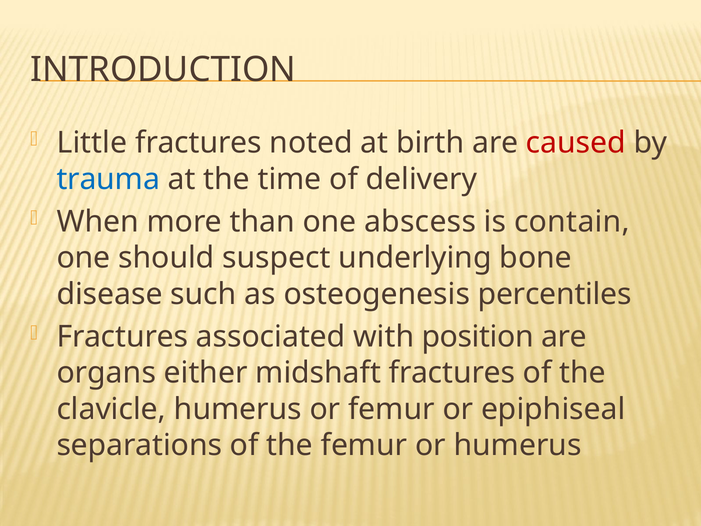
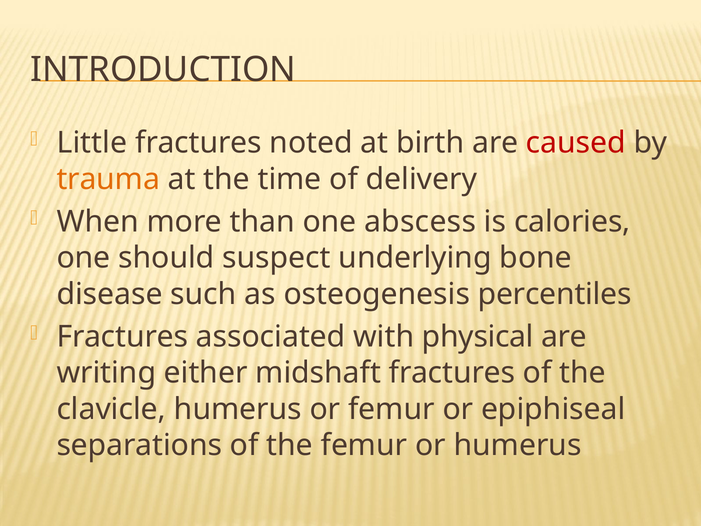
trauma colour: blue -> orange (108, 179)
contain: contain -> calories (572, 222)
position: position -> physical (478, 336)
organs: organs -> writing (106, 373)
